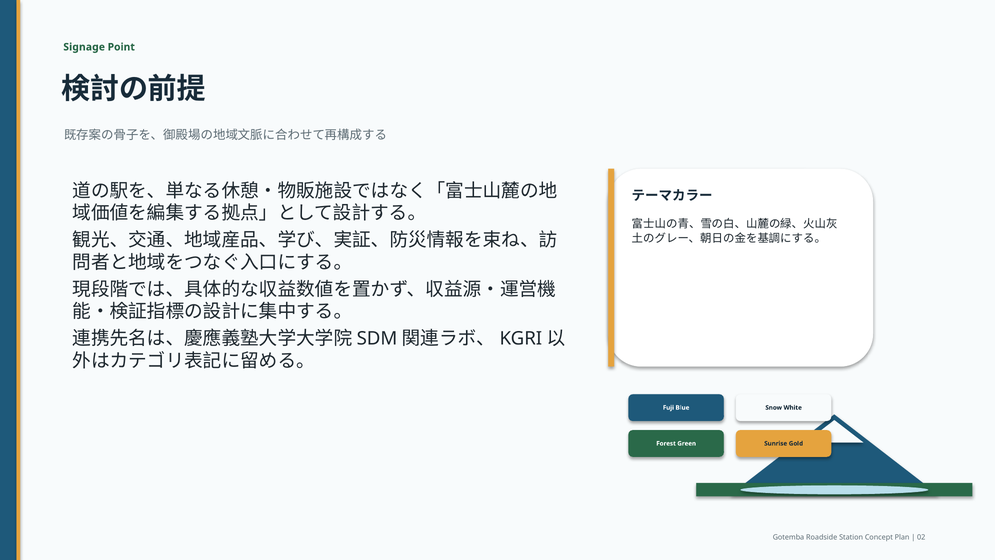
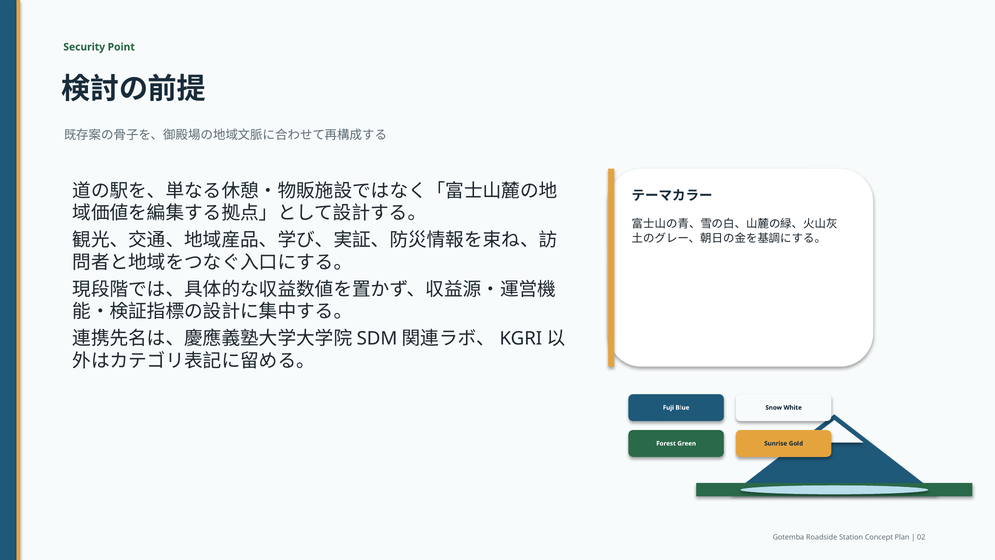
Signage: Signage -> Security (84, 47)
